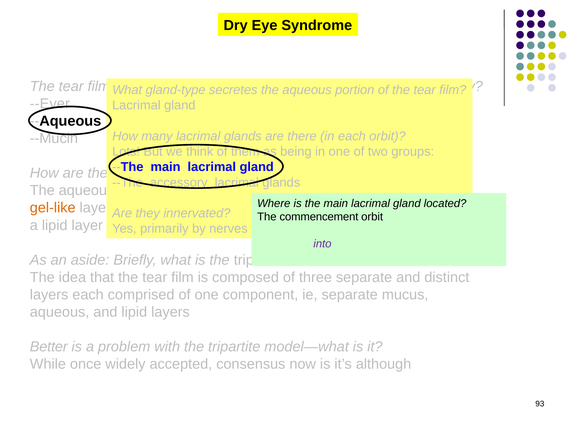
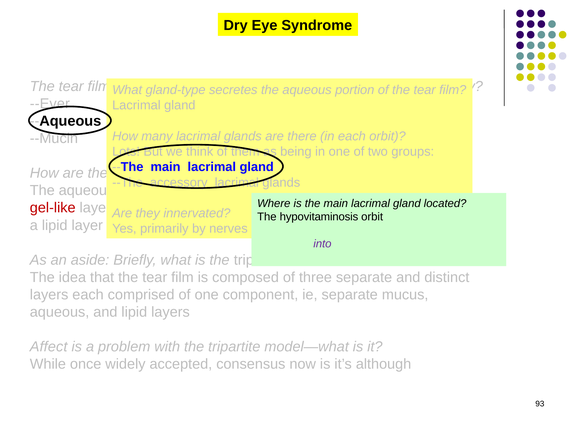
gel-like colour: orange -> red (53, 208)
commencement: commencement -> hypovitaminosis (319, 217)
Better: Better -> Affect (49, 347)
